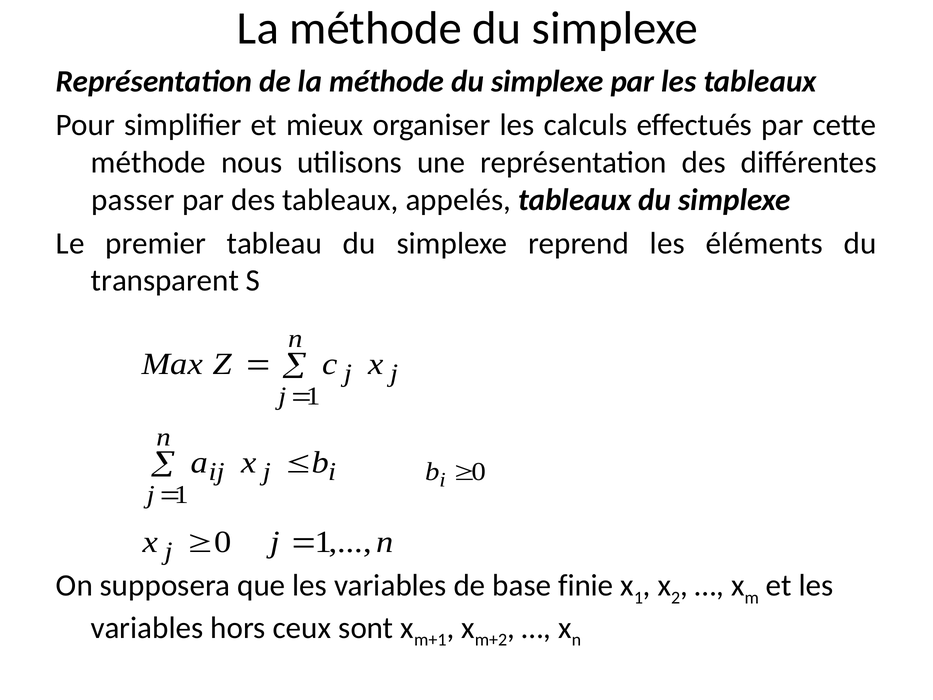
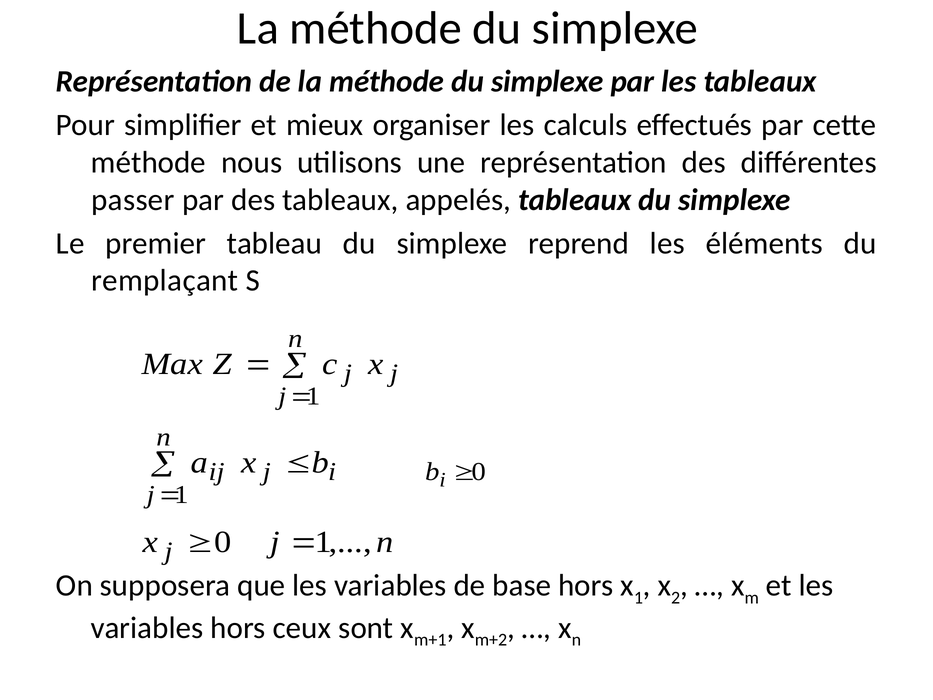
transparent: transparent -> remplaçant (165, 281)
base finie: finie -> hors (586, 585)
